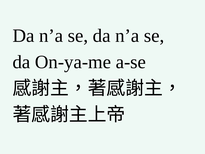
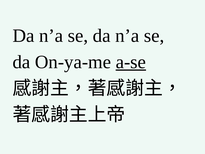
a-se underline: none -> present (131, 62)
